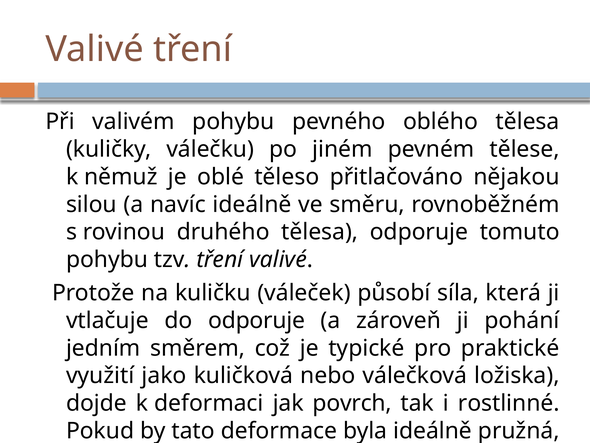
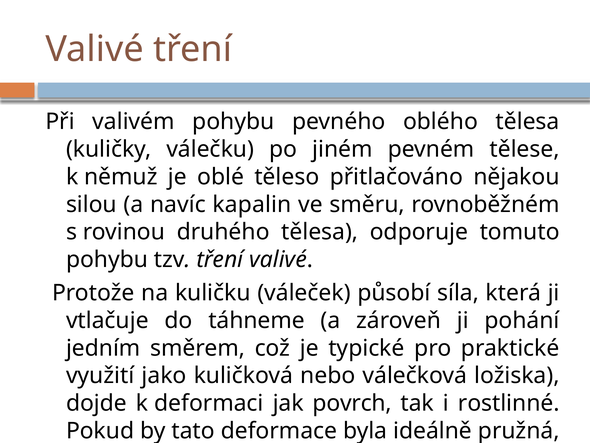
navíc ideálně: ideálně -> kapalin (252, 204)
do odporuje: odporuje -> táhneme (257, 320)
